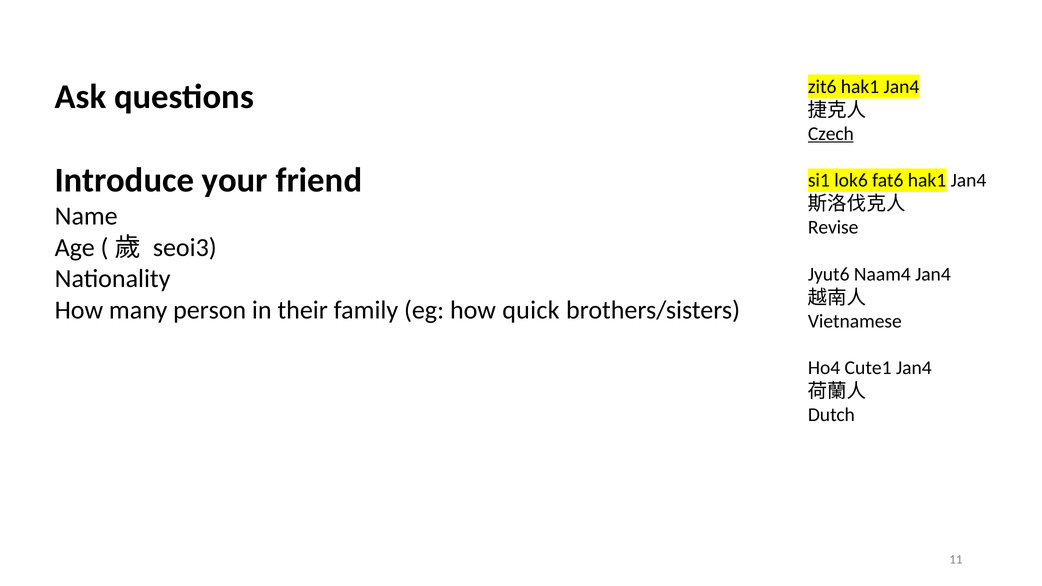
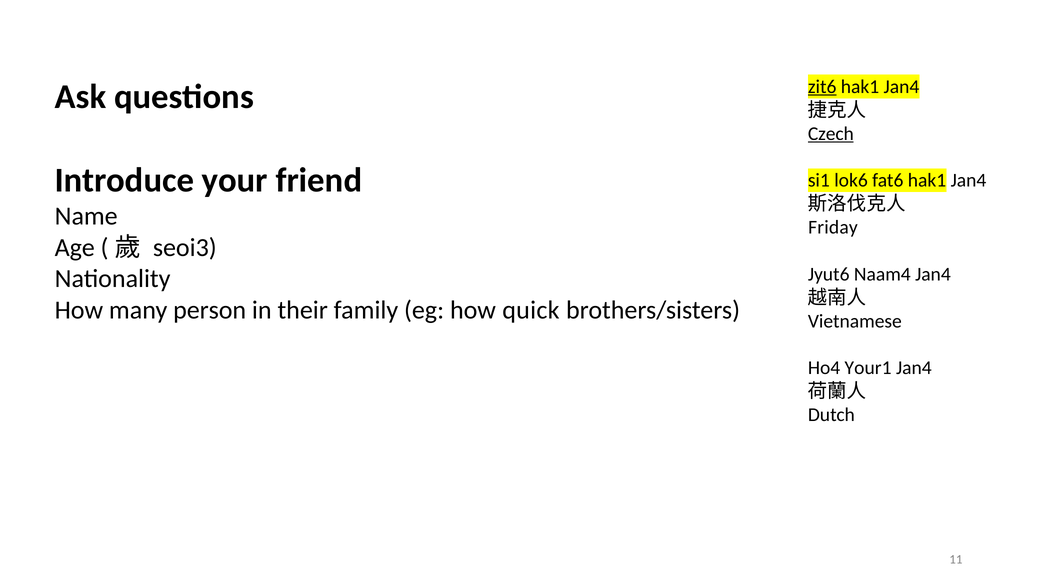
zit6 underline: none -> present (822, 87)
Revise: Revise -> Friday (833, 227)
Cute1: Cute1 -> Your1 (868, 368)
